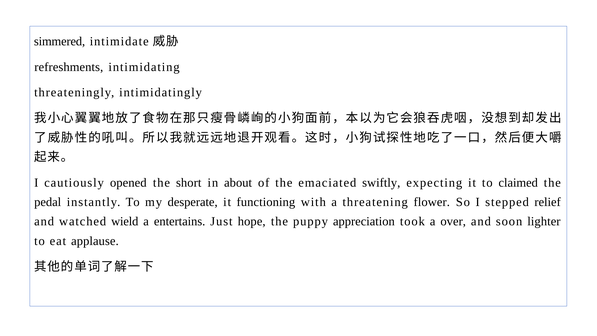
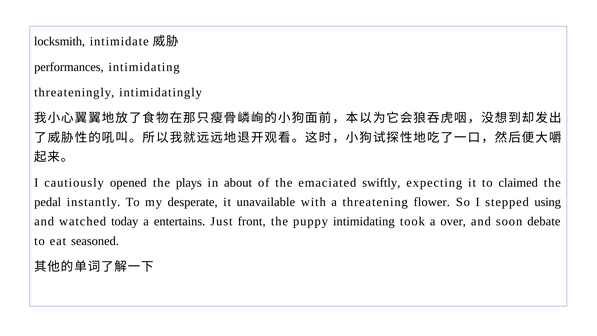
simmered: simmered -> locksmith (60, 41)
refreshments: refreshments -> performances (69, 67)
short: short -> plays (189, 183)
functioning: functioning -> unavailable (266, 202)
relief: relief -> using (548, 202)
wield: wield -> today (125, 221)
hope: hope -> front (252, 221)
puppy appreciation: appreciation -> intimidating (364, 221)
lighter: lighter -> debate (544, 221)
applause: applause -> seasoned (95, 241)
